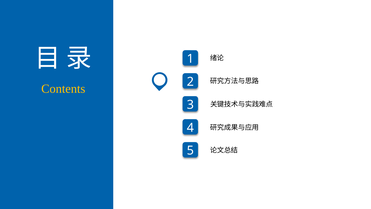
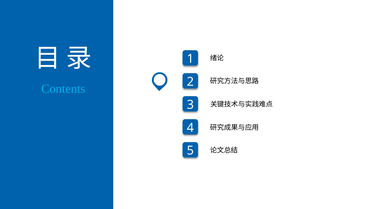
Contents colour: yellow -> light blue (63, 89)
